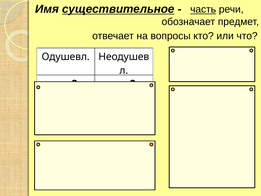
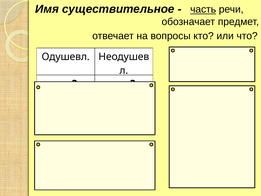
существительное underline: present -> none (118, 9)
